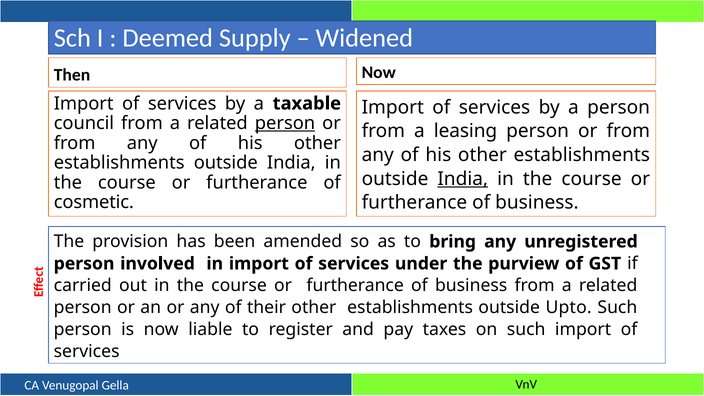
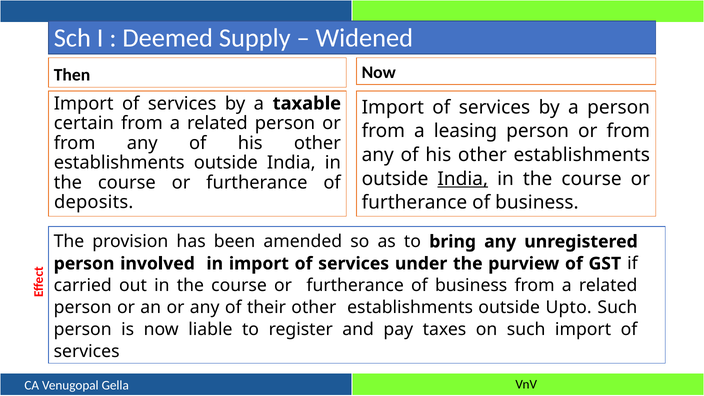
council: council -> certain (84, 123)
person underline: present -> none (285, 123)
cosmetic: cosmetic -> deposits (94, 202)
